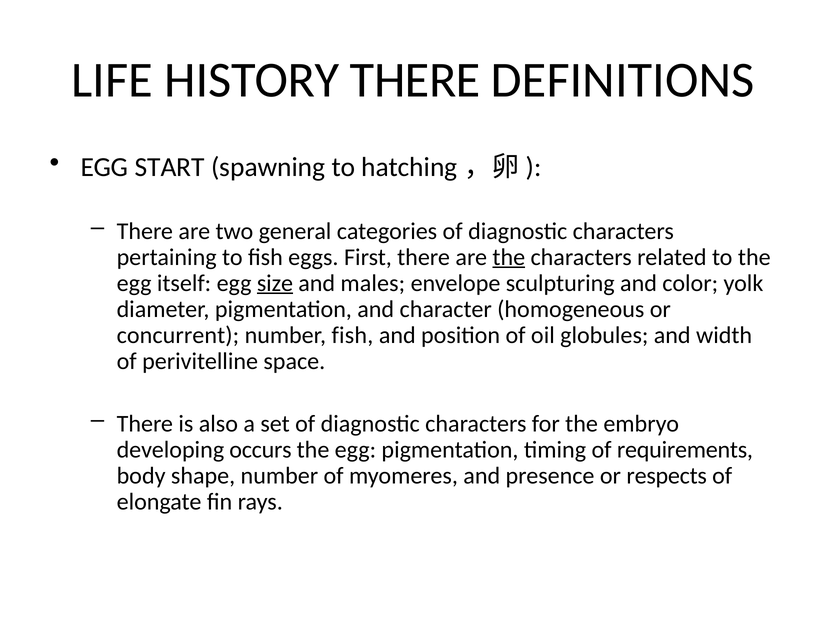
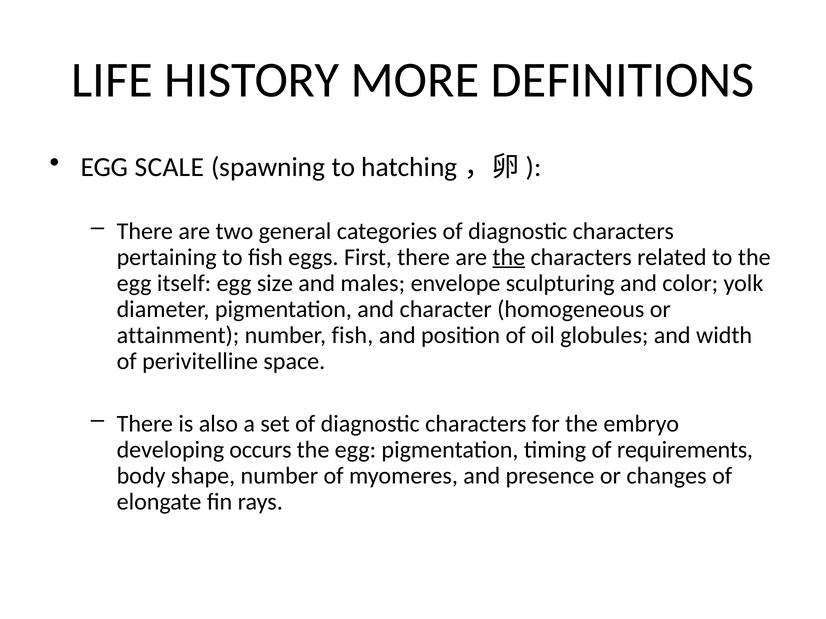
HISTORY THERE: THERE -> MORE (415, 80)
START: START -> SCALE (170, 167)
size underline: present -> none (275, 283)
concurrent: concurrent -> attainment (178, 335)
respects: respects -> changes (667, 476)
